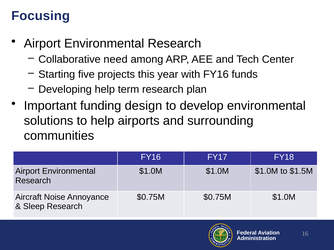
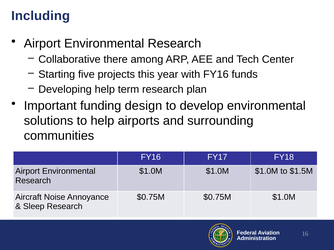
Focusing: Focusing -> Including (41, 16)
need: need -> there (116, 60)
